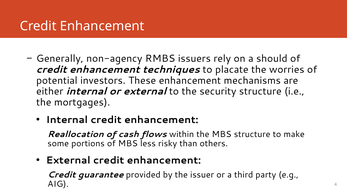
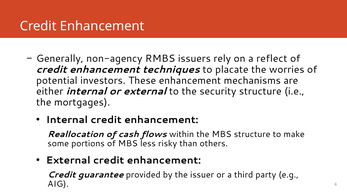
should: should -> reflect (272, 59)
